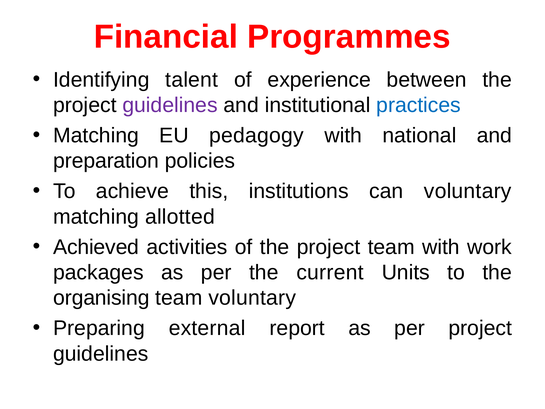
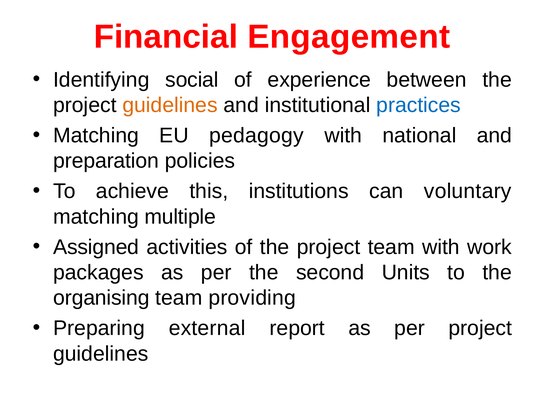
Programmes: Programmes -> Engagement (349, 37)
talent: talent -> social (192, 80)
guidelines colour: purple -> orange (170, 105)
allotted: allotted -> multiple (180, 217)
Achieved: Achieved -> Assigned (96, 247)
current: current -> second (330, 272)
team voluntary: voluntary -> providing (252, 298)
